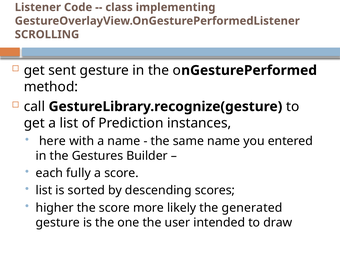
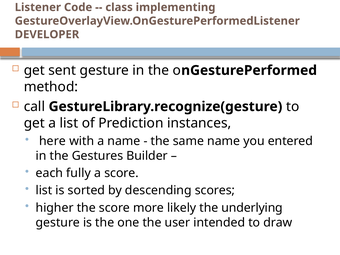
SCROLLING: SCROLLING -> DEVELOPER (47, 35)
generated: generated -> underlying (252, 208)
